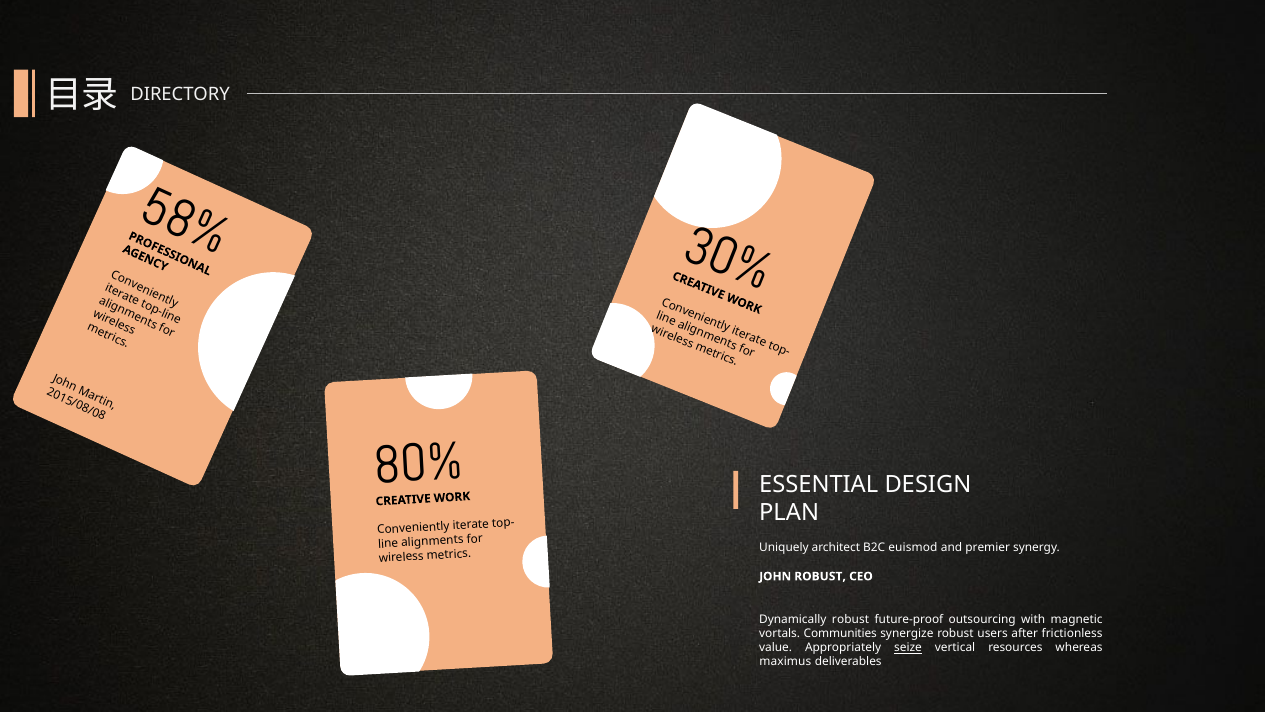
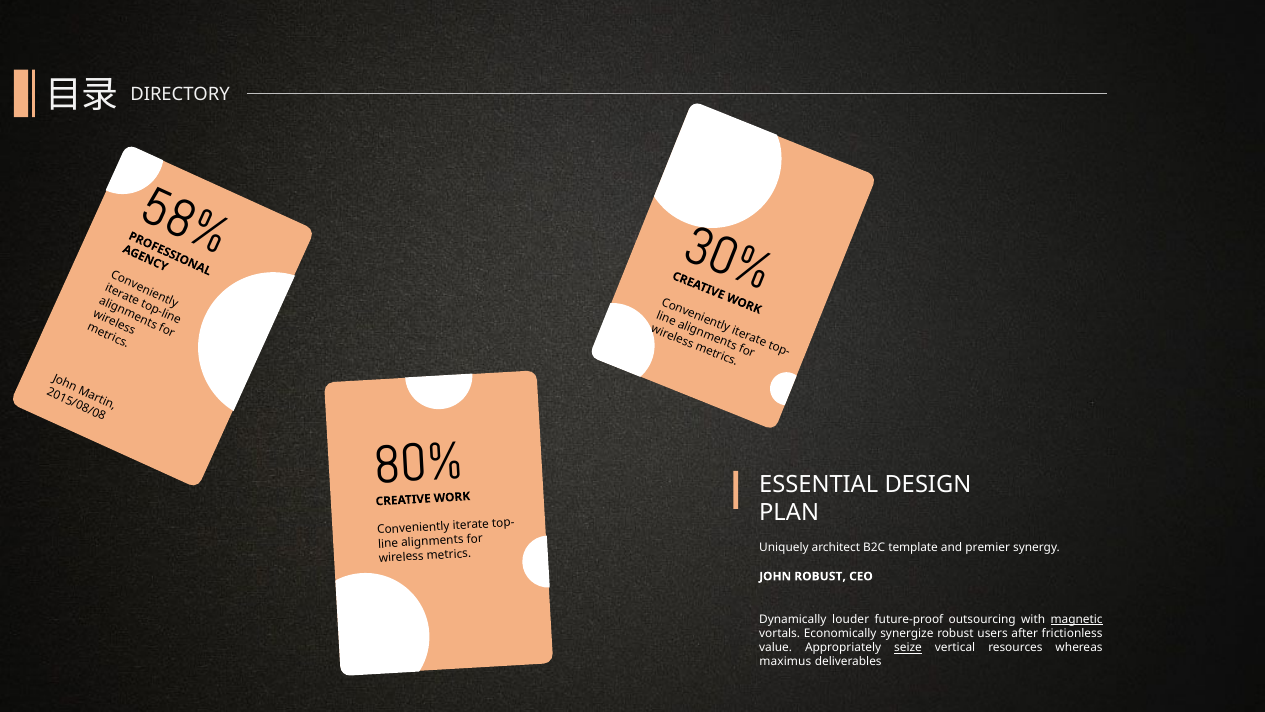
euismod: euismod -> template (913, 547)
Dynamically robust: robust -> louder (851, 619)
magnetic underline: none -> present (1077, 619)
Communities: Communities -> Economically (840, 633)
